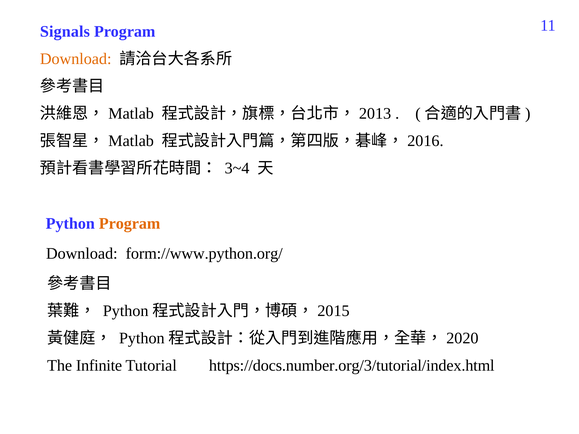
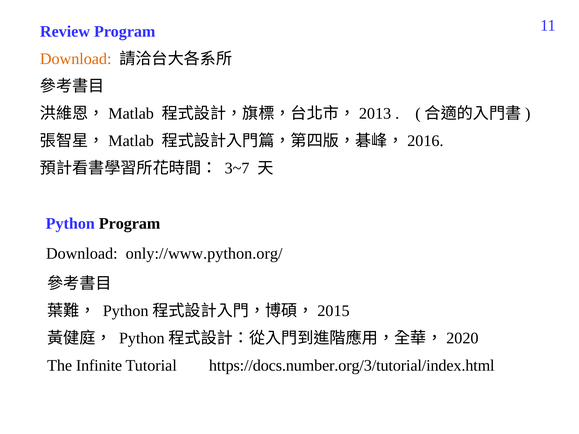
Signals: Signals -> Review (65, 32)
3~4: 3~4 -> 3~7 (237, 168)
Program colour: orange -> black (130, 224)
form://www.python.org/: form://www.python.org/ -> only://www.python.org/ (204, 254)
